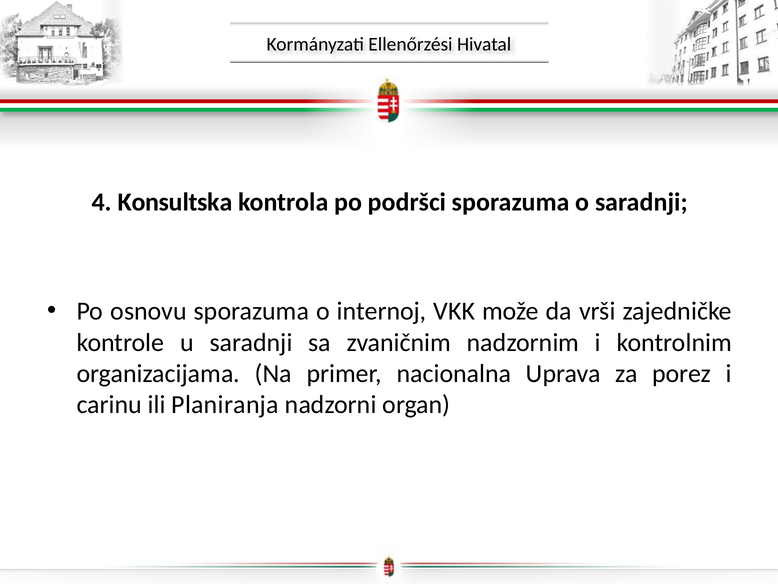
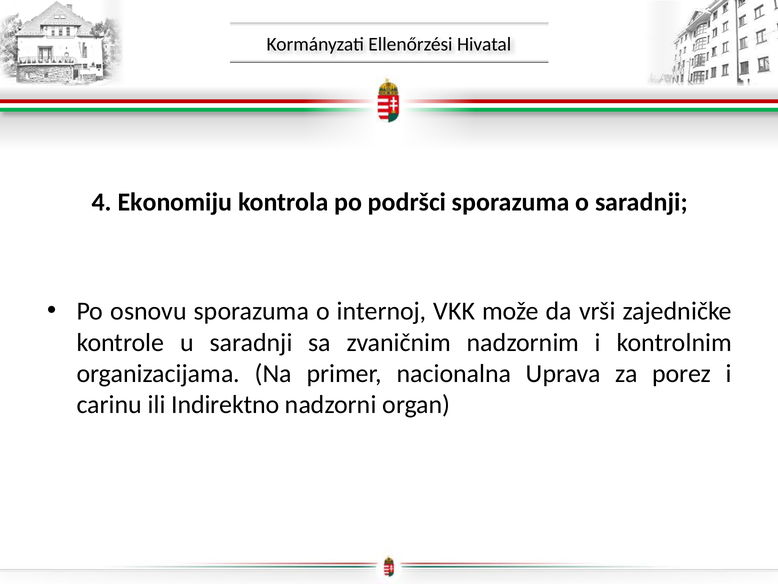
Konsultska: Konsultska -> Ekonomiju (175, 202)
Planiranja: Planiranja -> Indirektno (225, 404)
